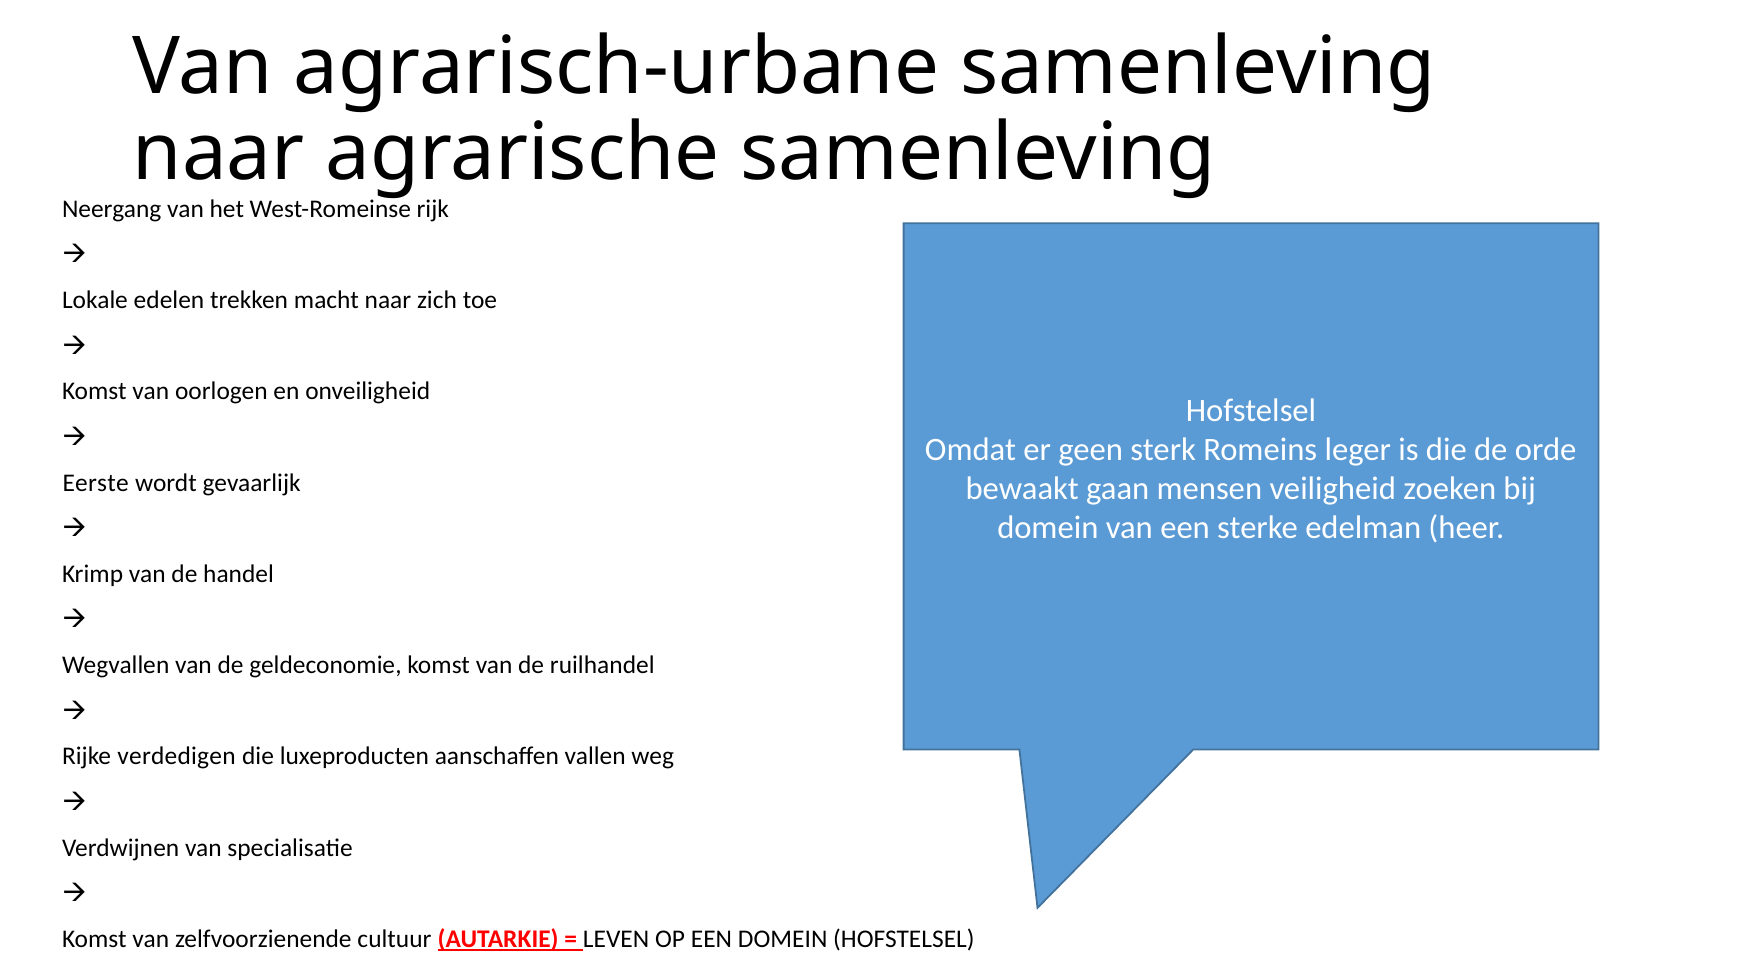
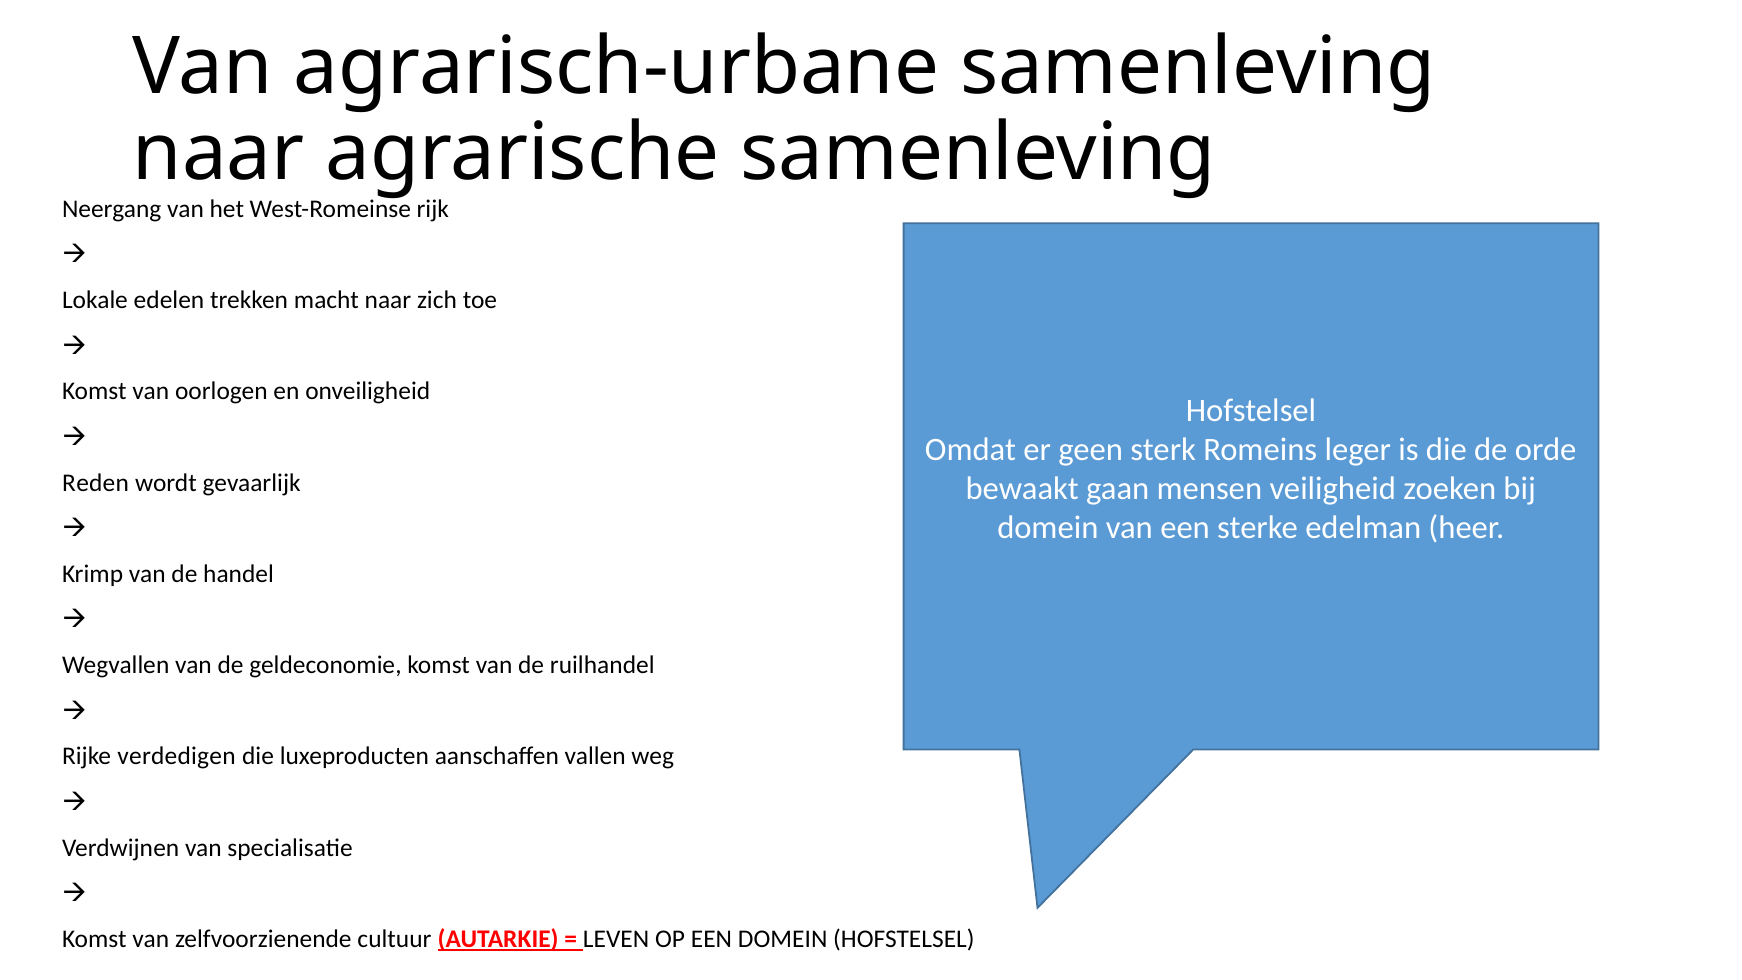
Eerste: Eerste -> Reden (96, 483)
